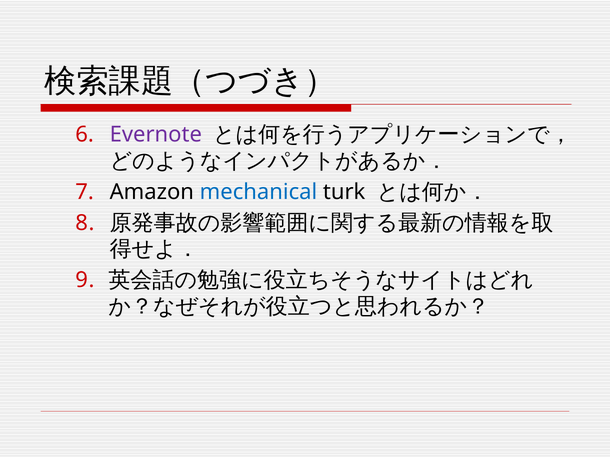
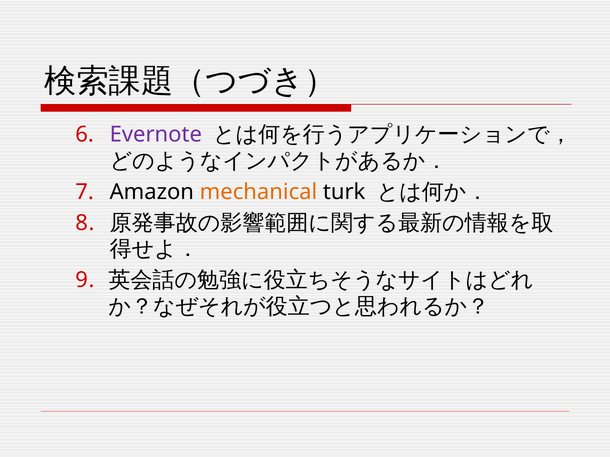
mechanical colour: blue -> orange (258, 192)
